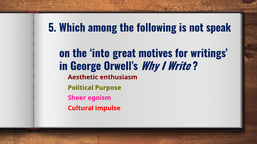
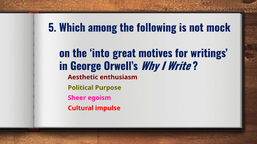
speak: speak -> mock (218, 28)
